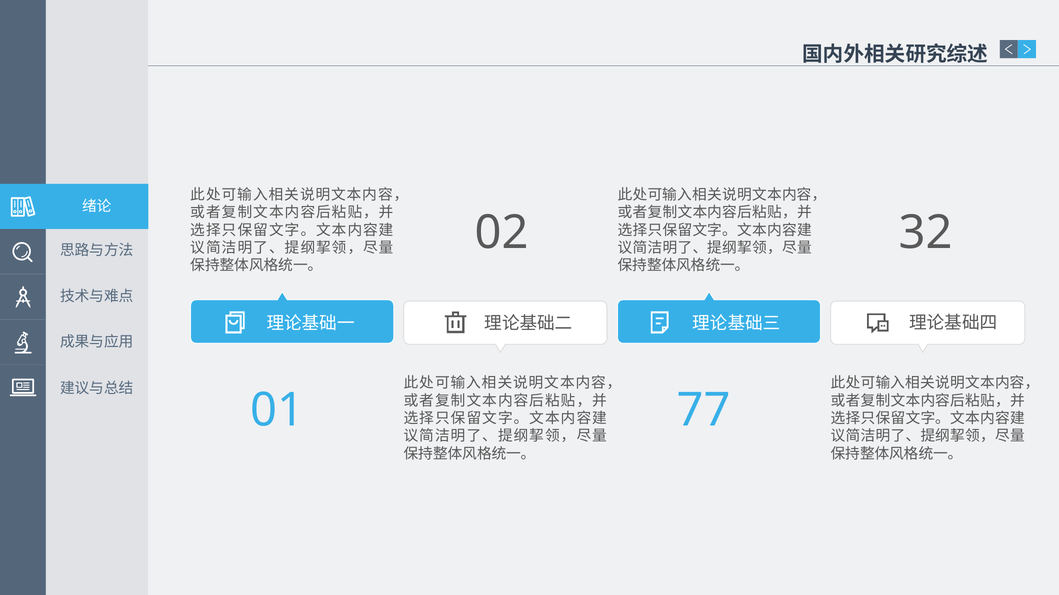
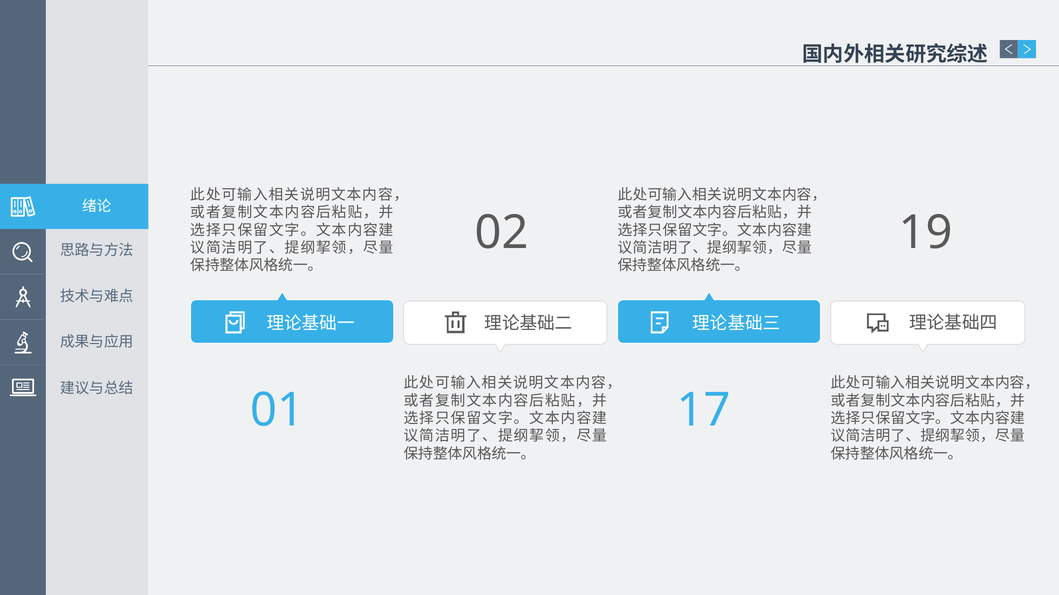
32: 32 -> 19 (926, 233)
77: 77 -> 17 (704, 410)
